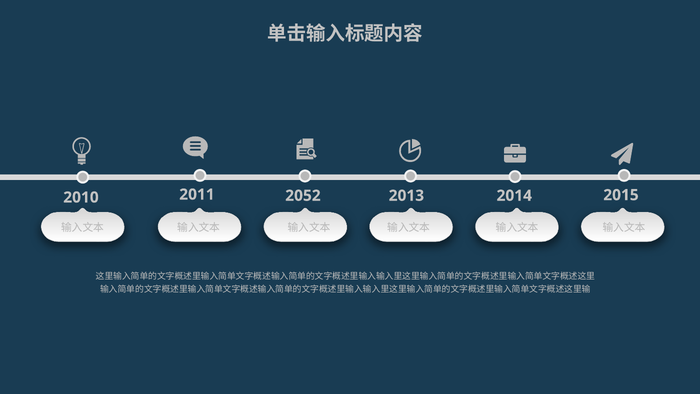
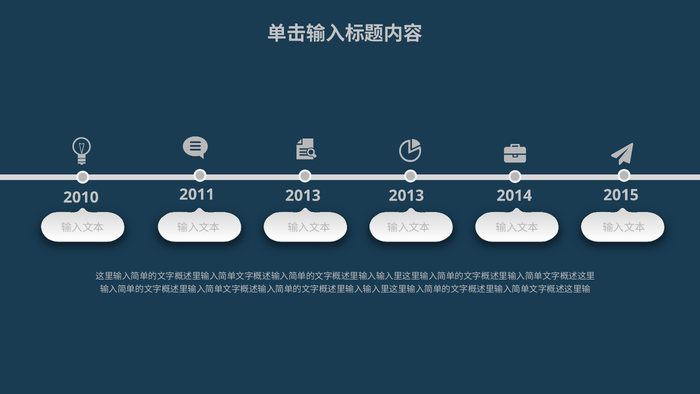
2011 2052: 2052 -> 2013 (303, 196)
